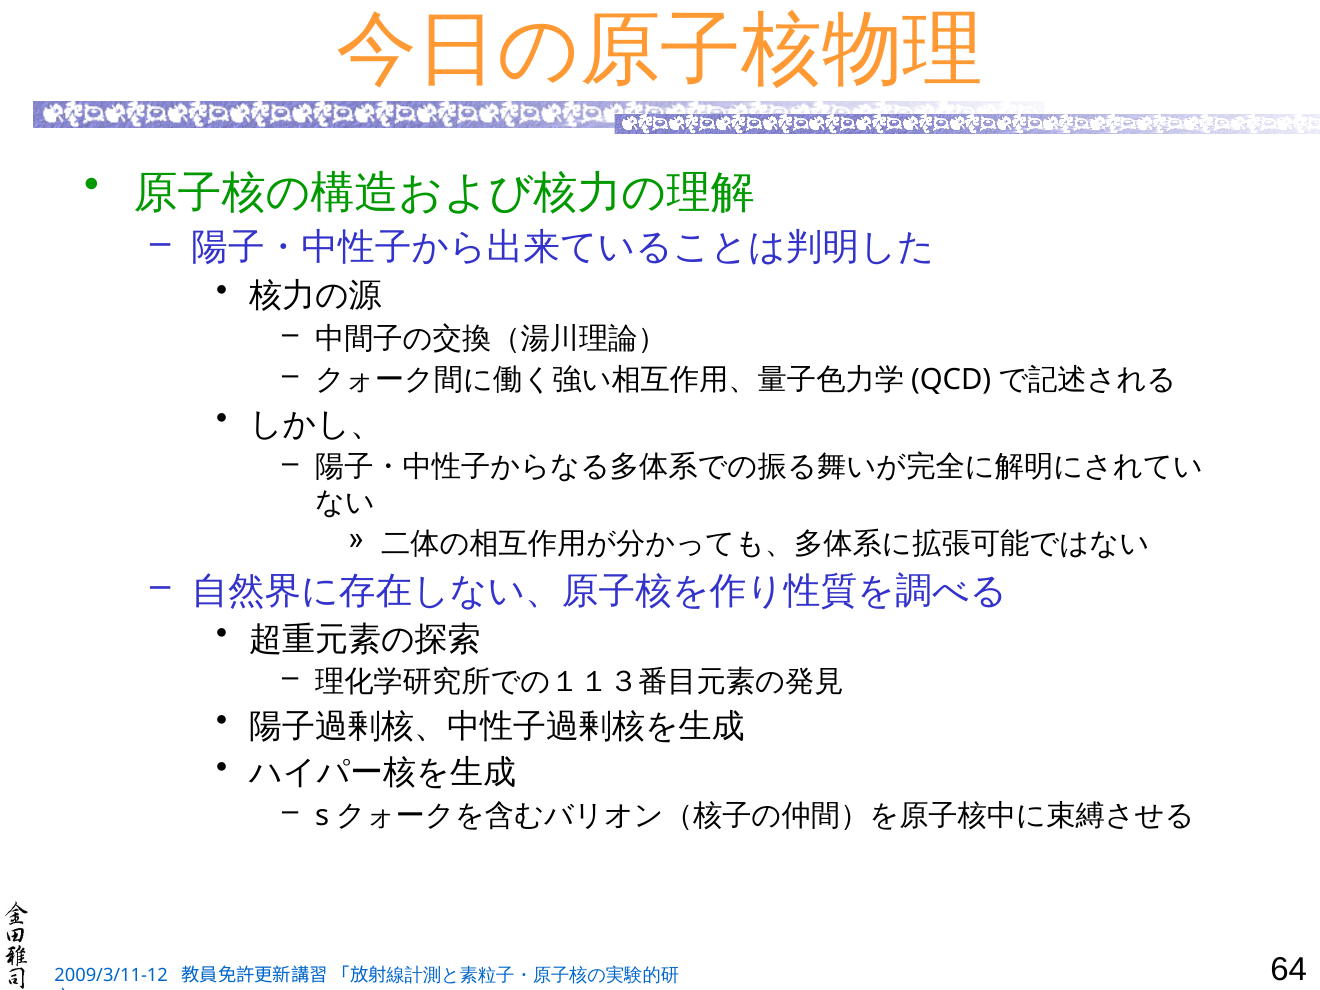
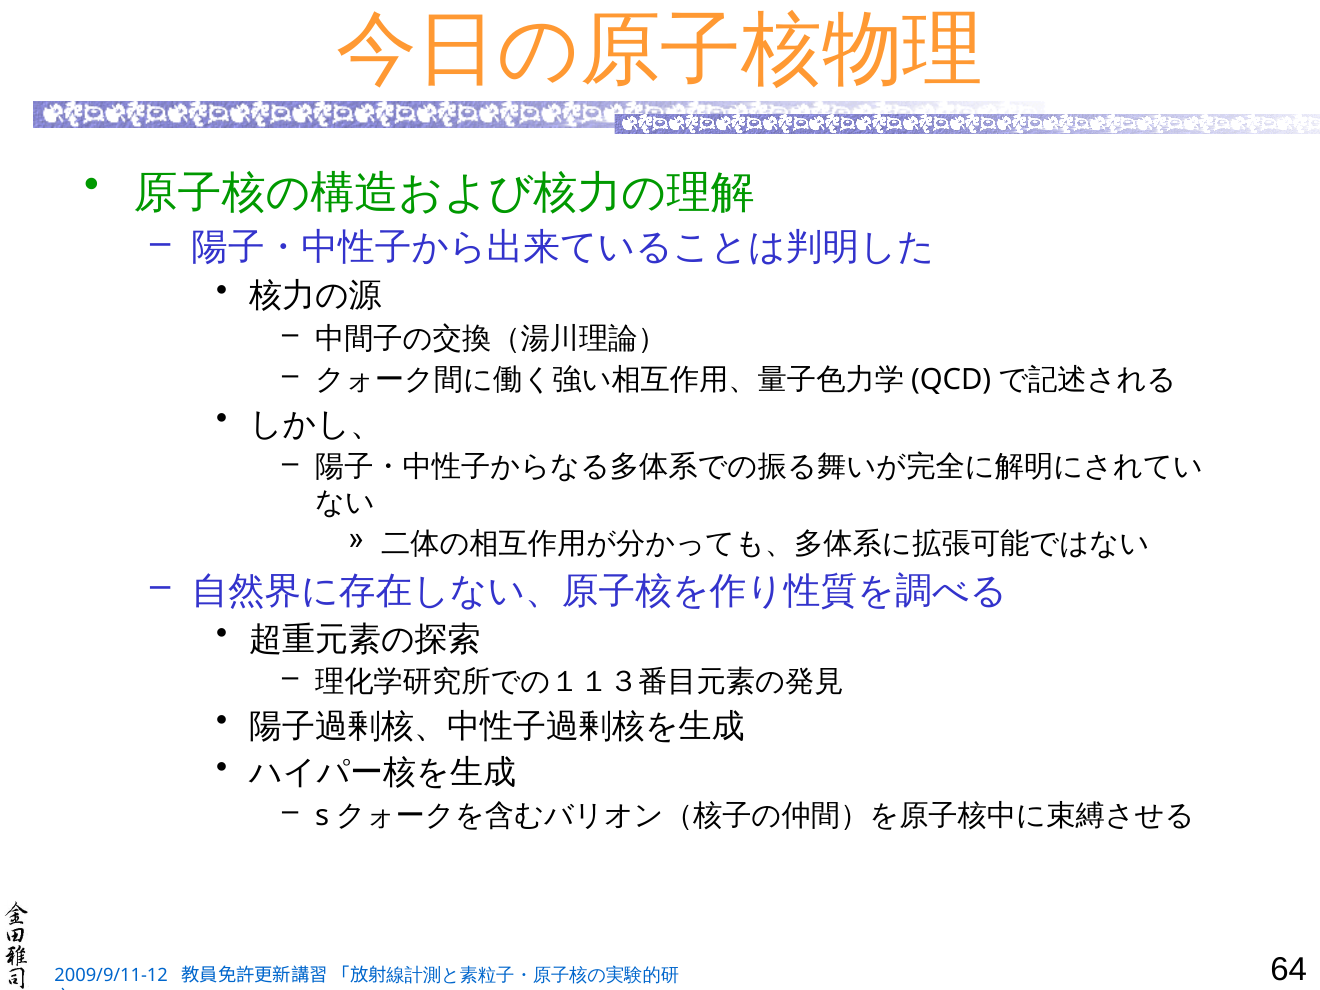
2009/3/11-12: 2009/3/11-12 -> 2009/9/11-12 (111, 976)
